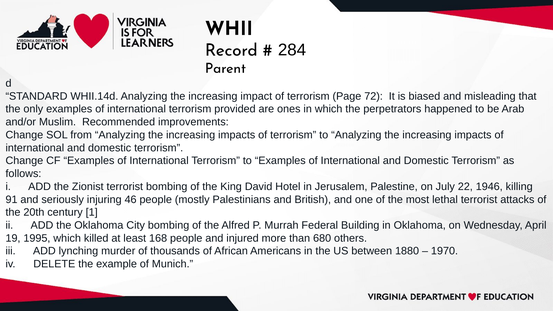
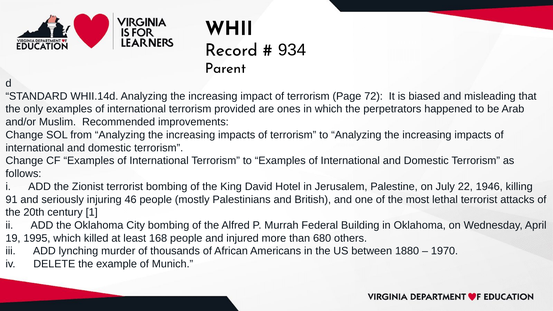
284: 284 -> 934 (292, 50)
